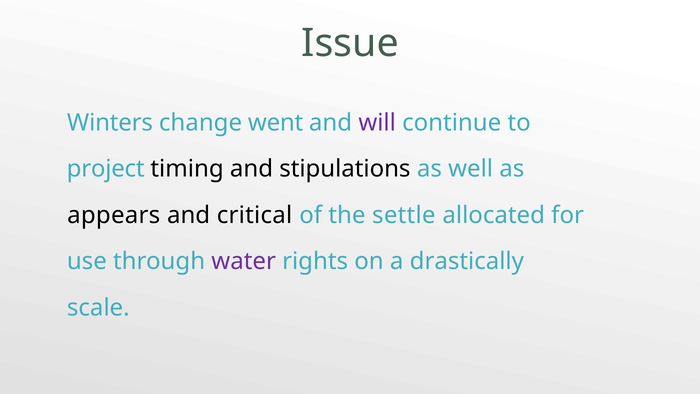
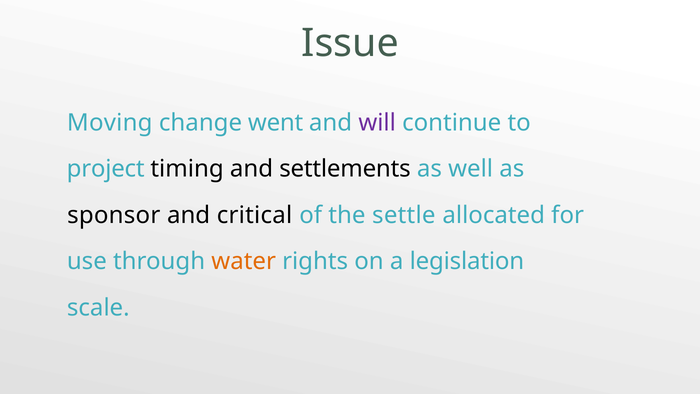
Winters: Winters -> Moving (110, 123)
stipulations: stipulations -> settlements (345, 169)
appears: appears -> sponsor (114, 215)
water colour: purple -> orange (244, 261)
drastically: drastically -> legislation (467, 261)
